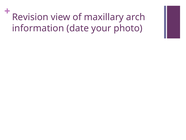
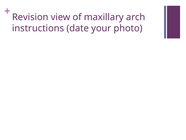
information: information -> instructions (38, 28)
